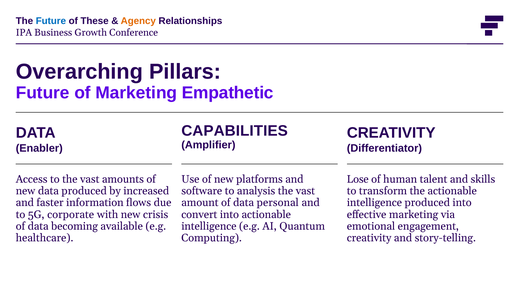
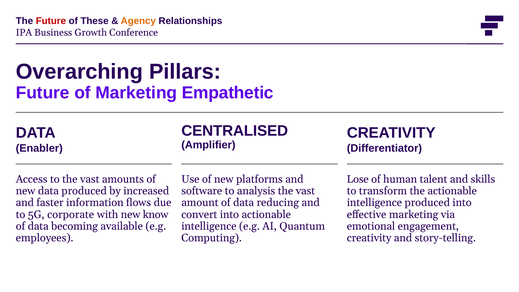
Future colour: blue -> red (51, 21)
CAPABILITIES: CAPABILITIES -> CENTRALISED (235, 131)
personal: personal -> reducing (278, 203)
crisis: crisis -> know (156, 214)
healthcare: healthcare -> employees (45, 238)
